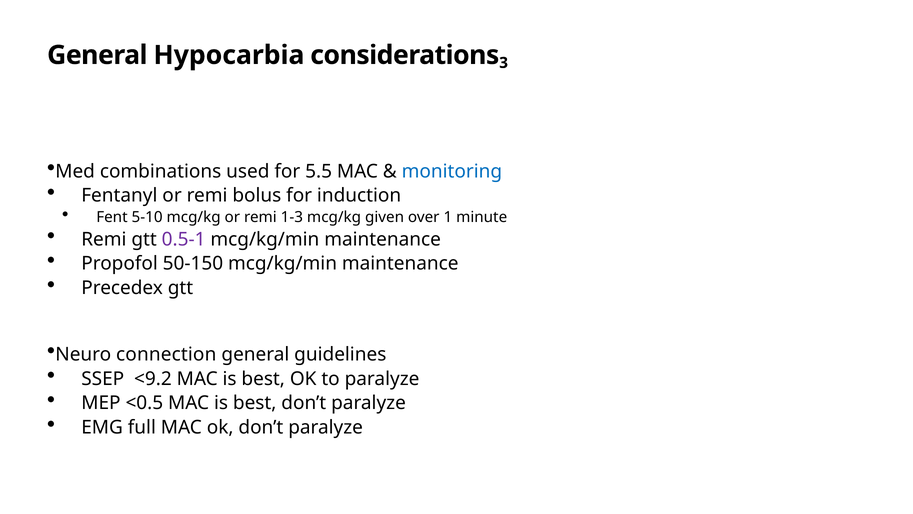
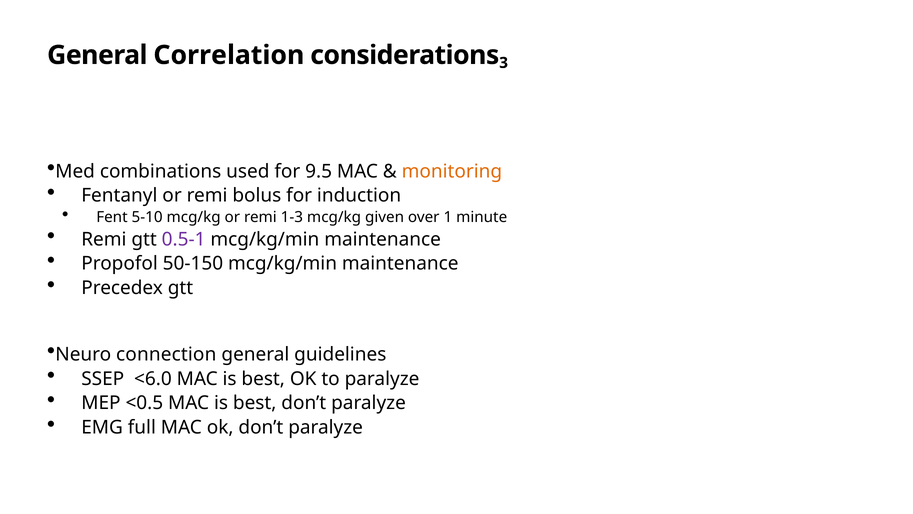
Hypocarbia: Hypocarbia -> Correlation (229, 55)
5.5: 5.5 -> 9.5 (319, 171)
monitoring colour: blue -> orange (452, 171)
<9.2: <9.2 -> <6.0 (153, 378)
